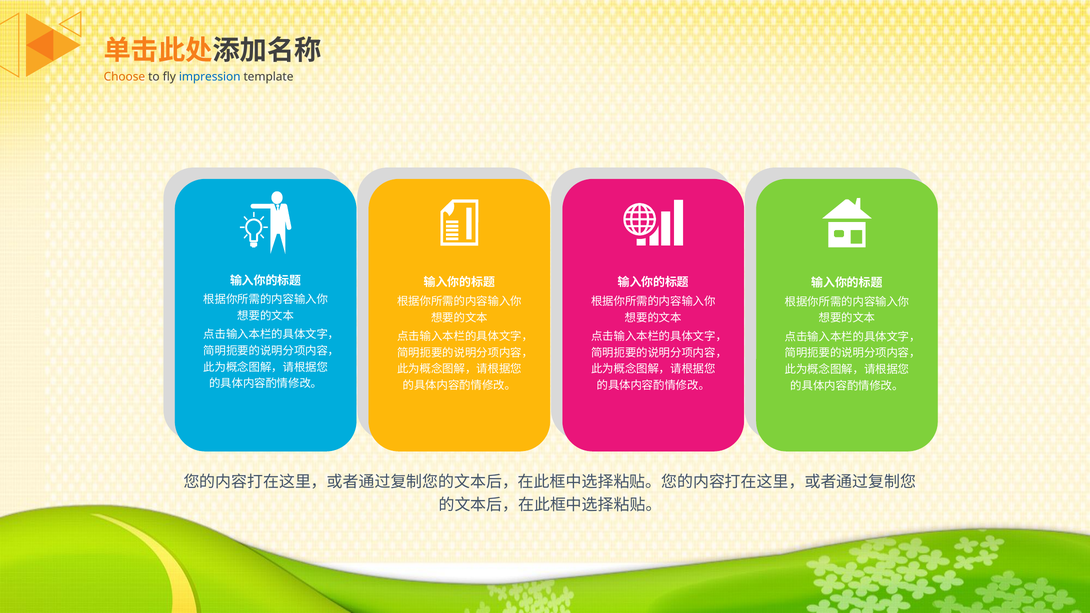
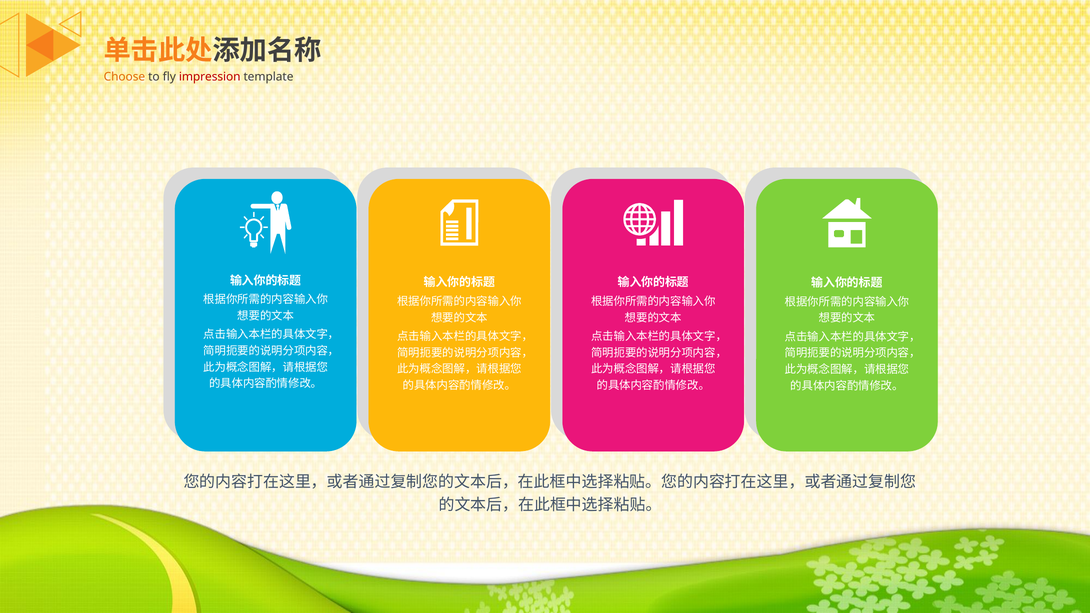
impression colour: blue -> red (210, 77)
